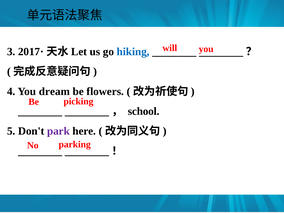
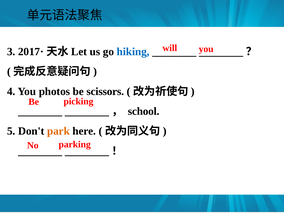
dream: dream -> photos (54, 91)
flowers: flowers -> scissors (105, 91)
park colour: purple -> orange (58, 131)
